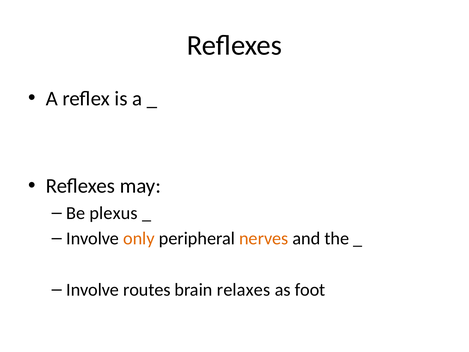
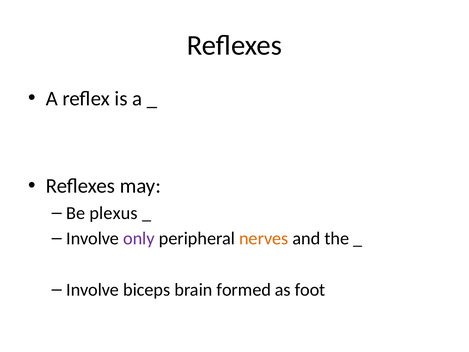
only colour: orange -> purple (139, 238)
routes: routes -> biceps (147, 290)
relaxes: relaxes -> formed (244, 290)
